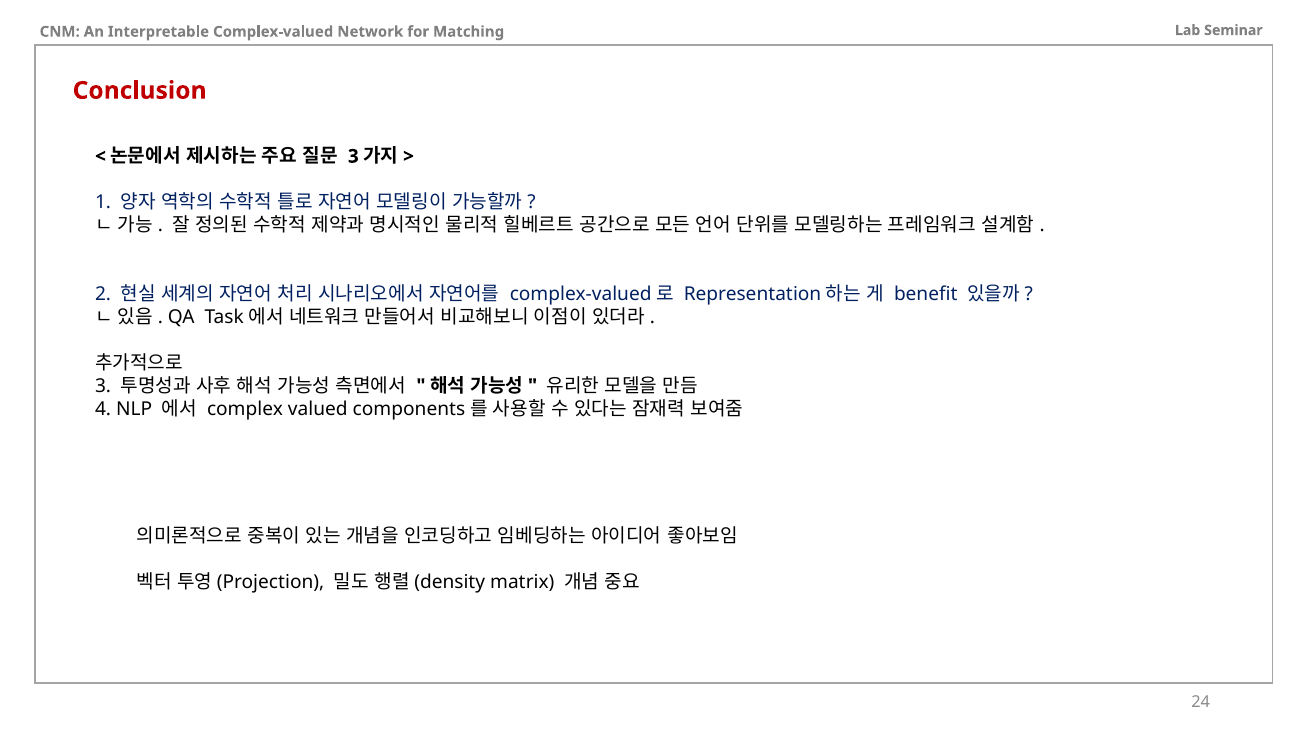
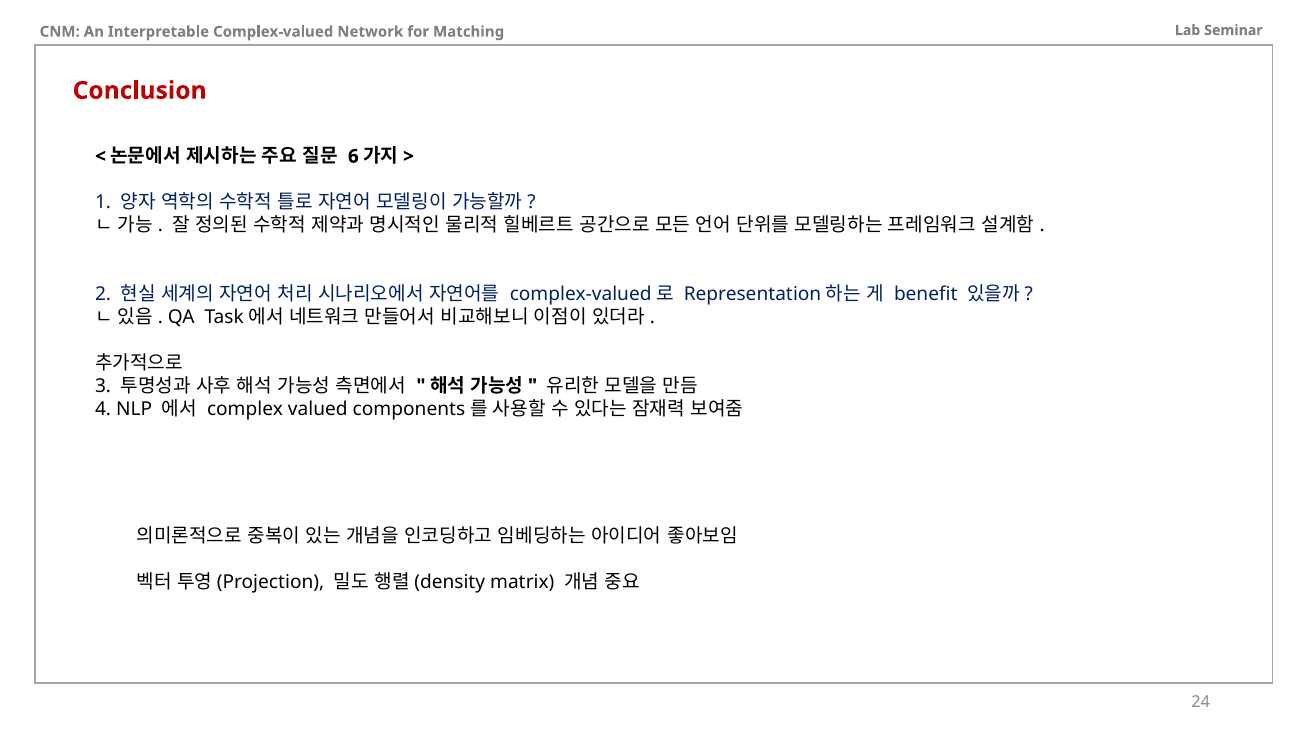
3: 3 -> 6 (353, 156)
